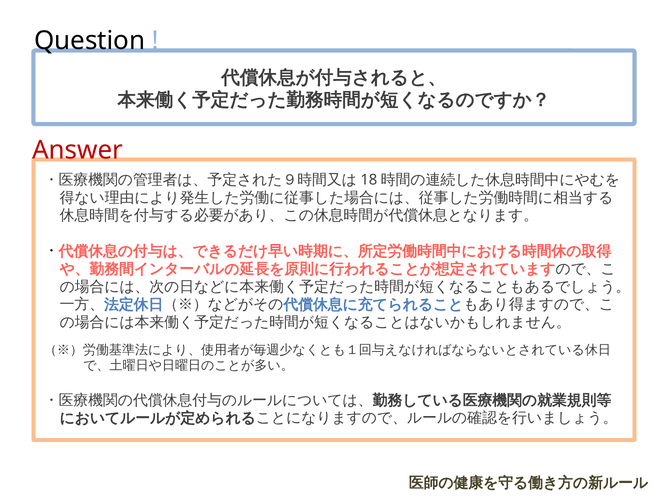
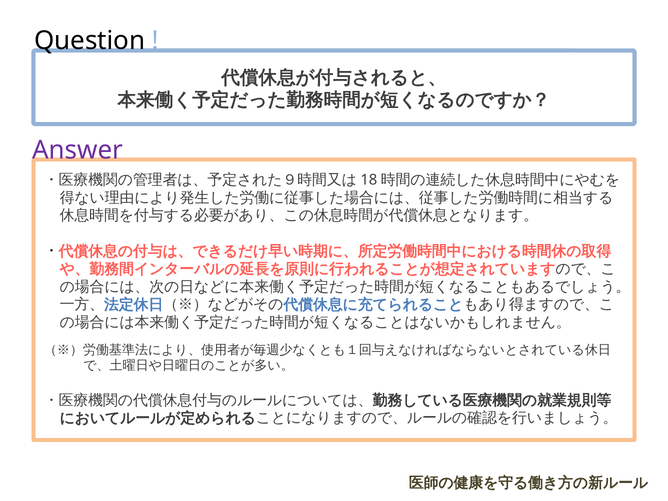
Answer colour: red -> purple (77, 150)
